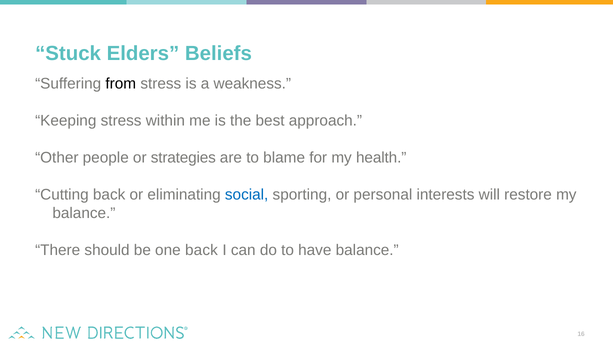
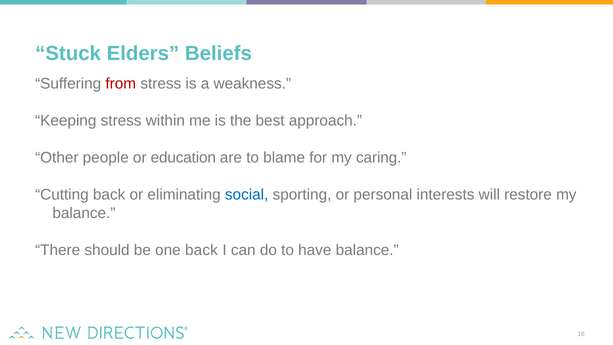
from colour: black -> red (121, 84)
strategies: strategies -> education (183, 158)
health: health -> caring (381, 158)
